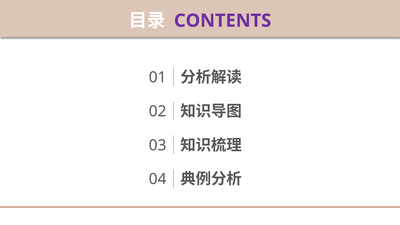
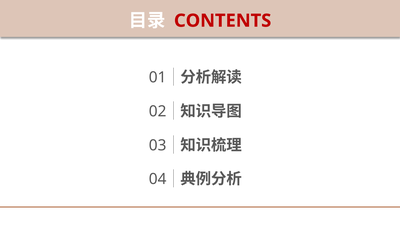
CONTENTS colour: purple -> red (223, 21)
